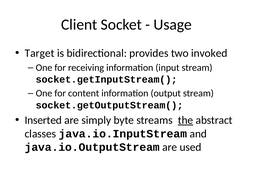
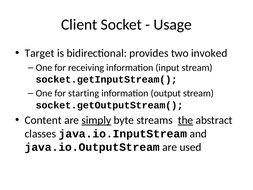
content: content -> starting (84, 93)
Inserted: Inserted -> Content (43, 120)
simply underline: none -> present (96, 120)
